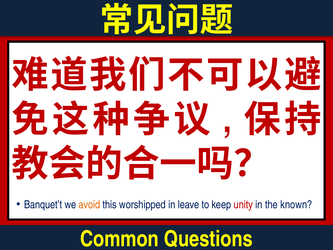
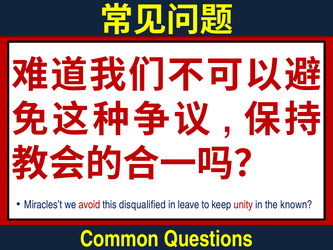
Banquet’t: Banquet’t -> Miracles’t (43, 204)
avoid colour: orange -> red (89, 204)
worshipped: worshipped -> disqualified (142, 204)
